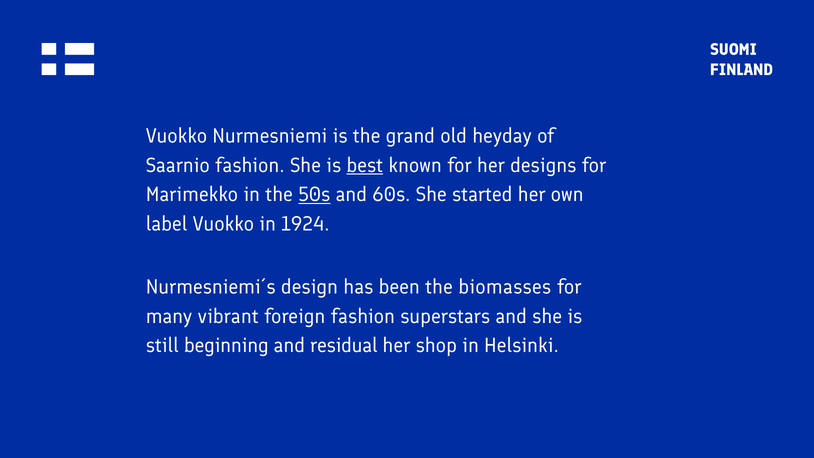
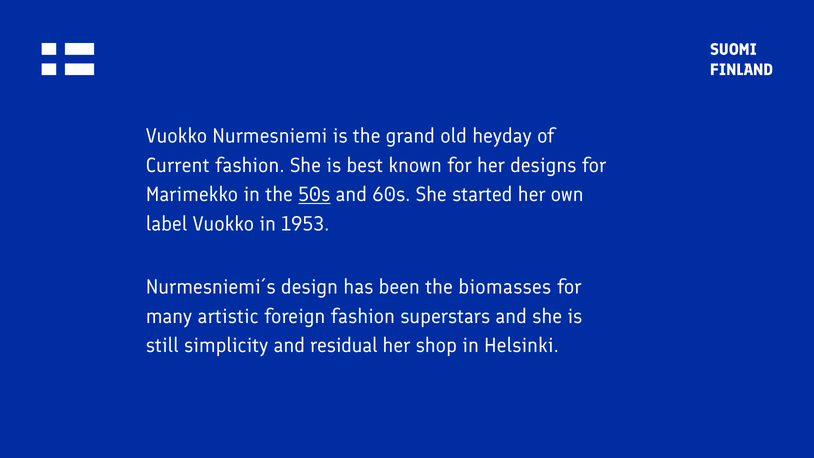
Saarnio: Saarnio -> Current (178, 165)
best underline: present -> none (365, 165)
1924: 1924 -> 1953 (305, 224)
vibrant: vibrant -> artistic (228, 316)
beginning: beginning -> simplicity (226, 346)
